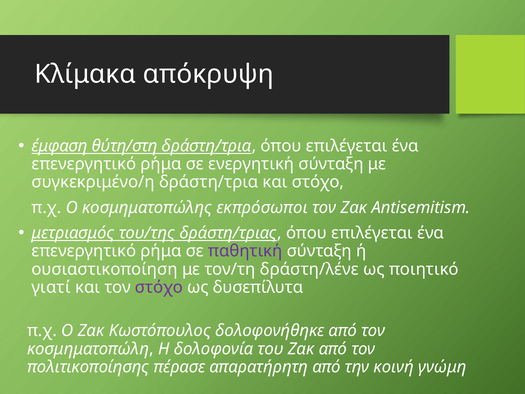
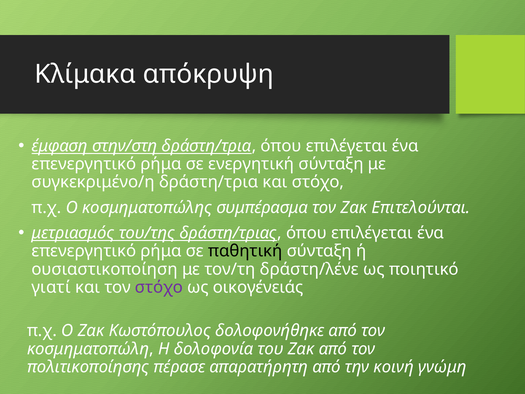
θύτη/στη: θύτη/στη -> στην/στη (125, 146)
εκπρόσωποι: εκπρόσωποι -> συμπέρασμα (262, 207)
Antisemitism: Antisemitism -> Επιτελούνται (421, 207)
παθητική colour: purple -> black (245, 251)
δυσεπίλυτα: δυσεπίλυτα -> οικογένειάς (258, 287)
